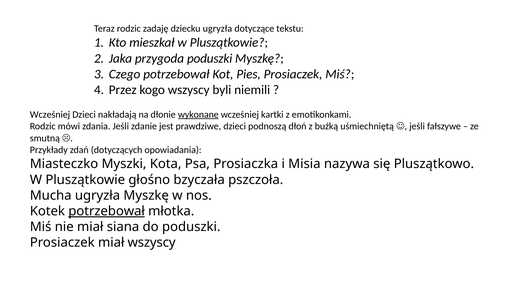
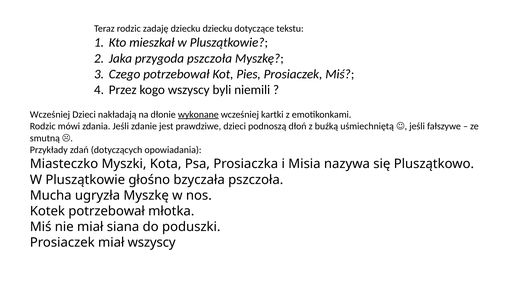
dziecku ugryzła: ugryzła -> dziecku (217, 29)
przygoda poduszki: poduszki -> pszczoła (210, 58)
potrzebował underline: present -> none (107, 211)
